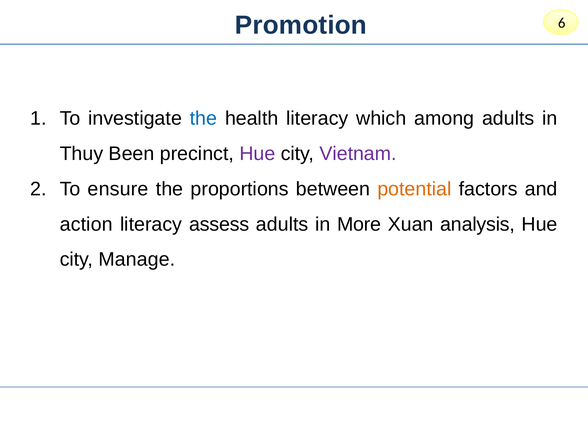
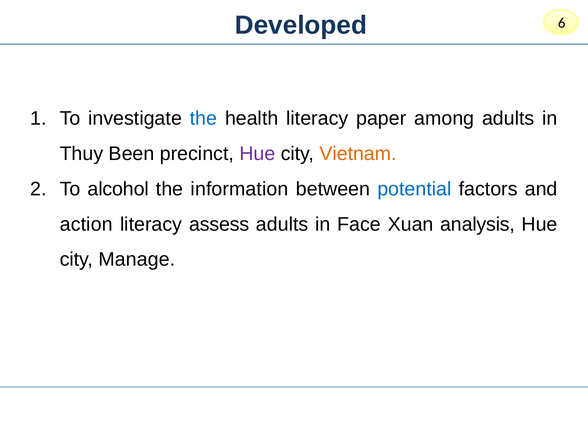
Promotion: Promotion -> Developed (301, 25)
which: which -> paper (381, 118)
Vietnam colour: purple -> orange (358, 154)
ensure: ensure -> alcohol (118, 189)
proportions: proportions -> information (240, 189)
potential colour: orange -> blue (414, 189)
More: More -> Face (359, 224)
